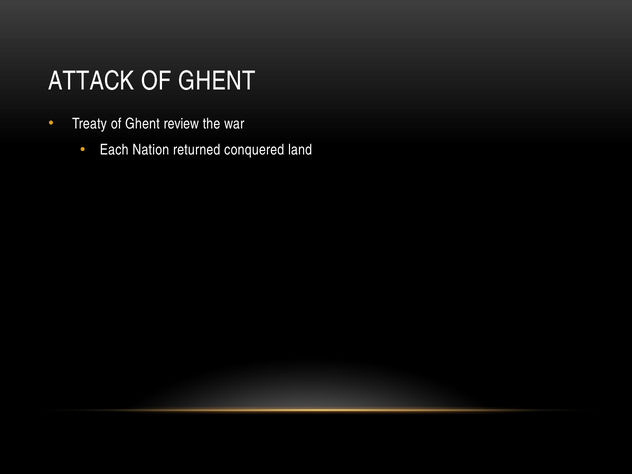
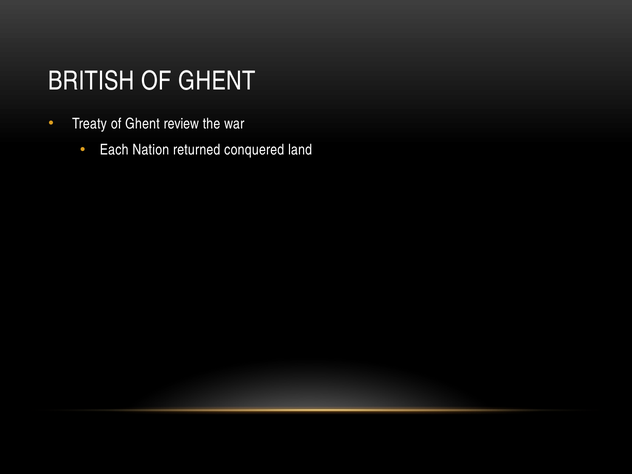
ATTACK: ATTACK -> BRITISH (91, 81)
